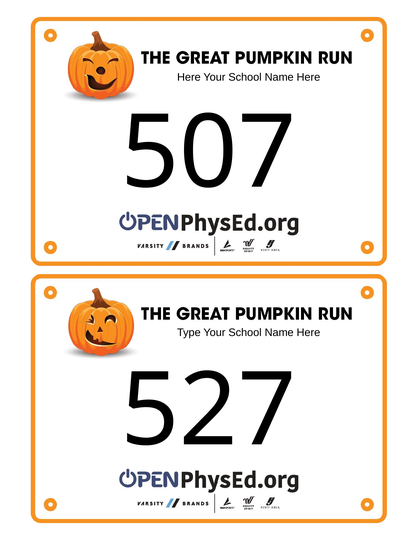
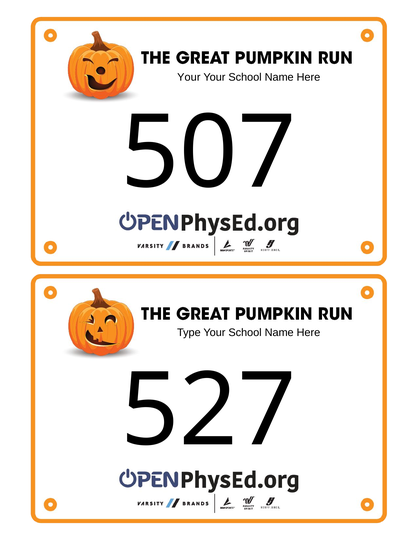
Here: Here -> Your (189, 77)
